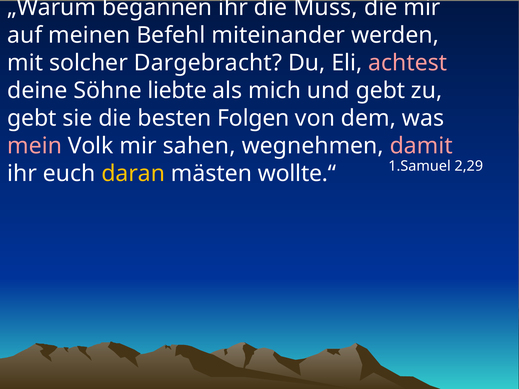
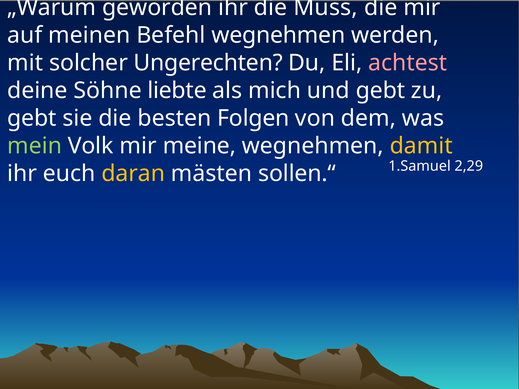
begannen: begannen -> geworden (157, 8)
Befehl miteinander: miteinander -> wegnehmen (278, 35)
Dargebracht: Dargebracht -> Ungerechten (208, 63)
mein colour: pink -> light green (35, 146)
sahen: sahen -> meine (199, 146)
damit colour: pink -> yellow (421, 146)
wollte.“: wollte.“ -> sollen.“ (297, 174)
